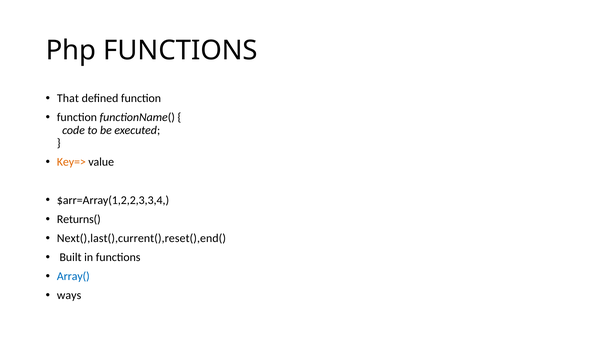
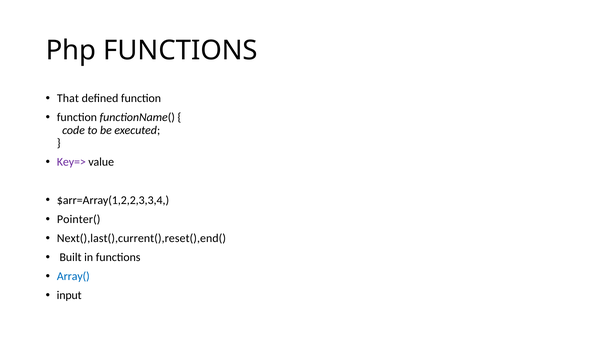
Key=> colour: orange -> purple (71, 162)
Returns(: Returns( -> Pointer( (79, 219)
ways: ways -> input (69, 295)
